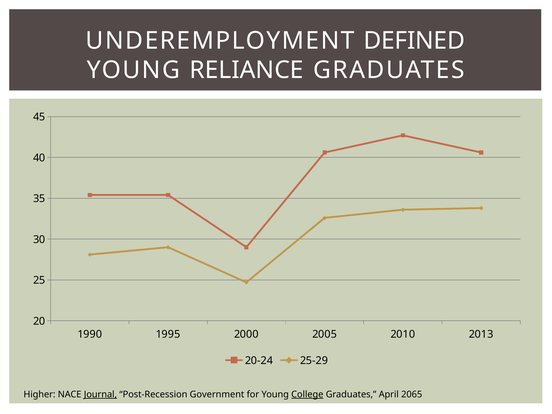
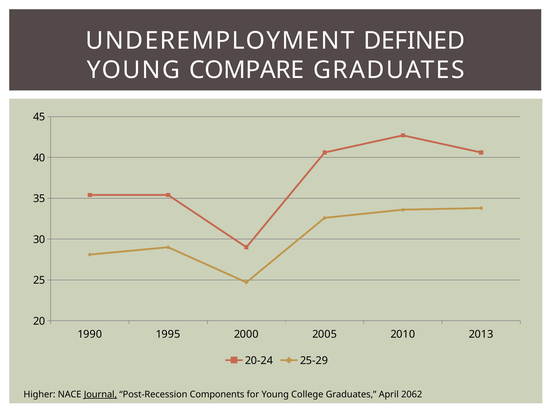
RELIANCE: RELIANCE -> COMPARE (247, 70)
Government: Government -> Components (217, 394)
College underline: present -> none (307, 394)
2065: 2065 -> 2062 (412, 394)
